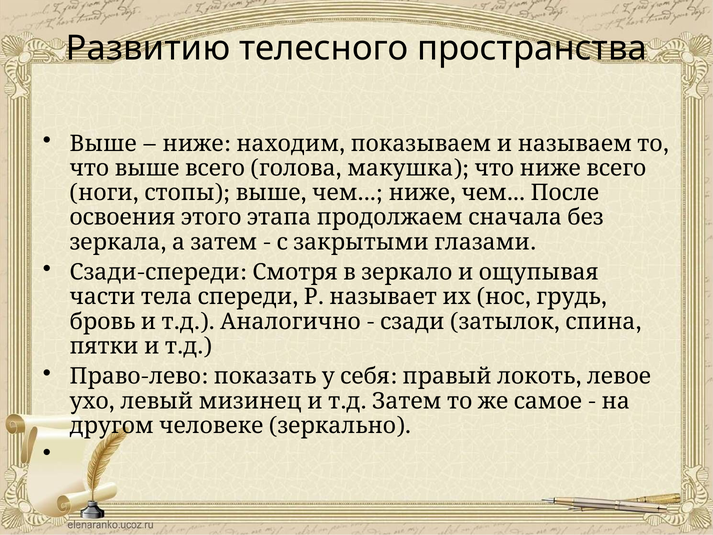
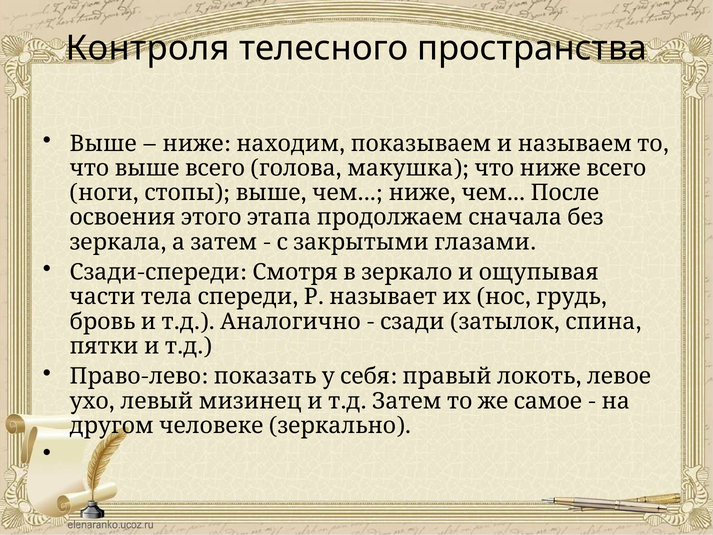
Развитию: Развитию -> Контроля (148, 48)
